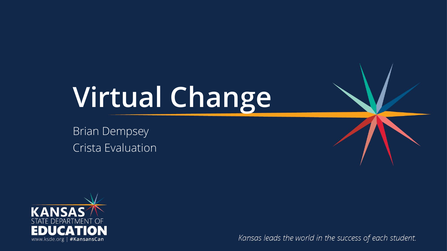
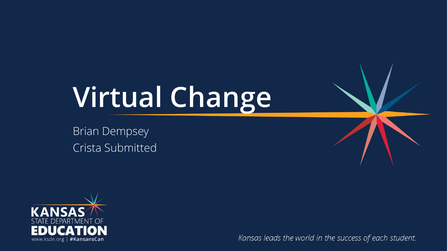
Evaluation: Evaluation -> Submitted (131, 148)
